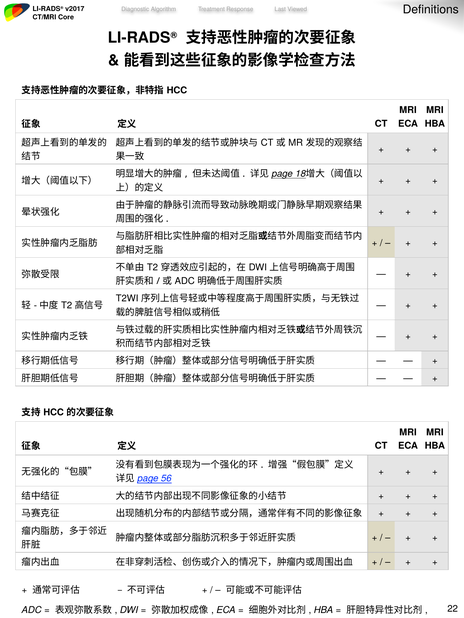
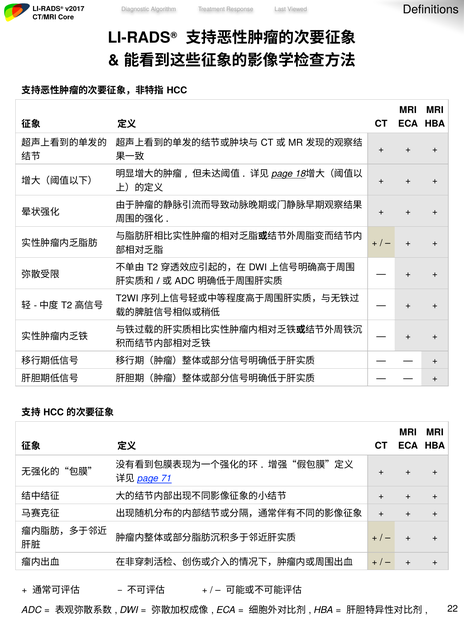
56: 56 -> 71 (166, 479)
